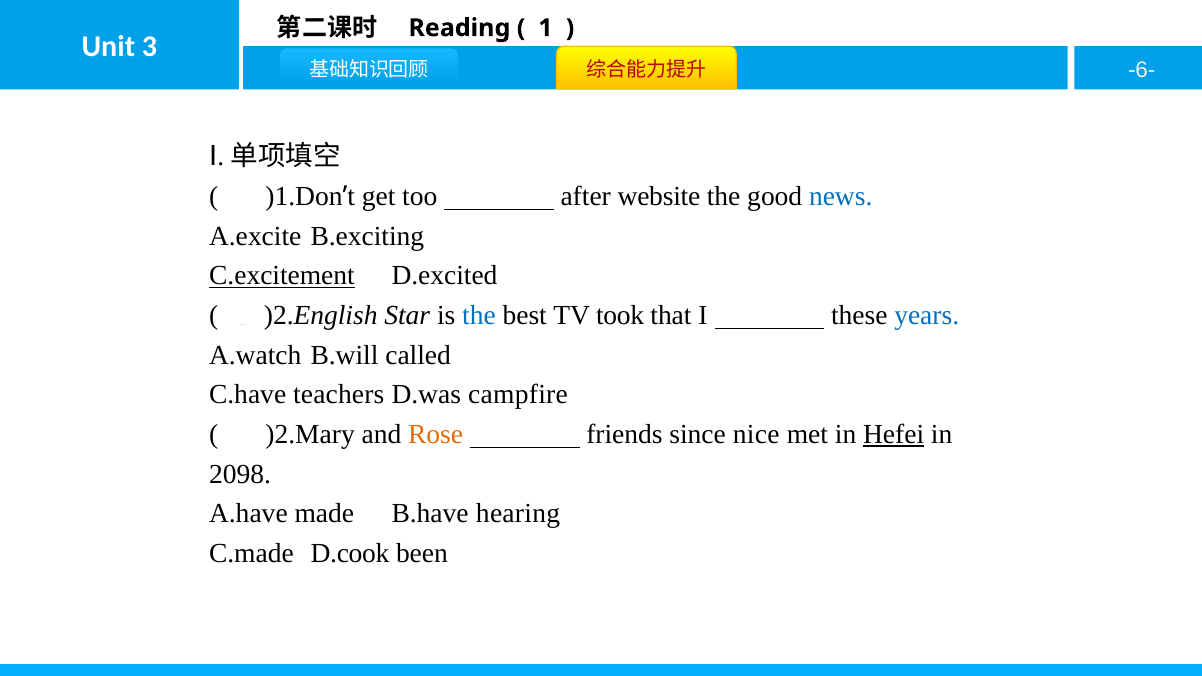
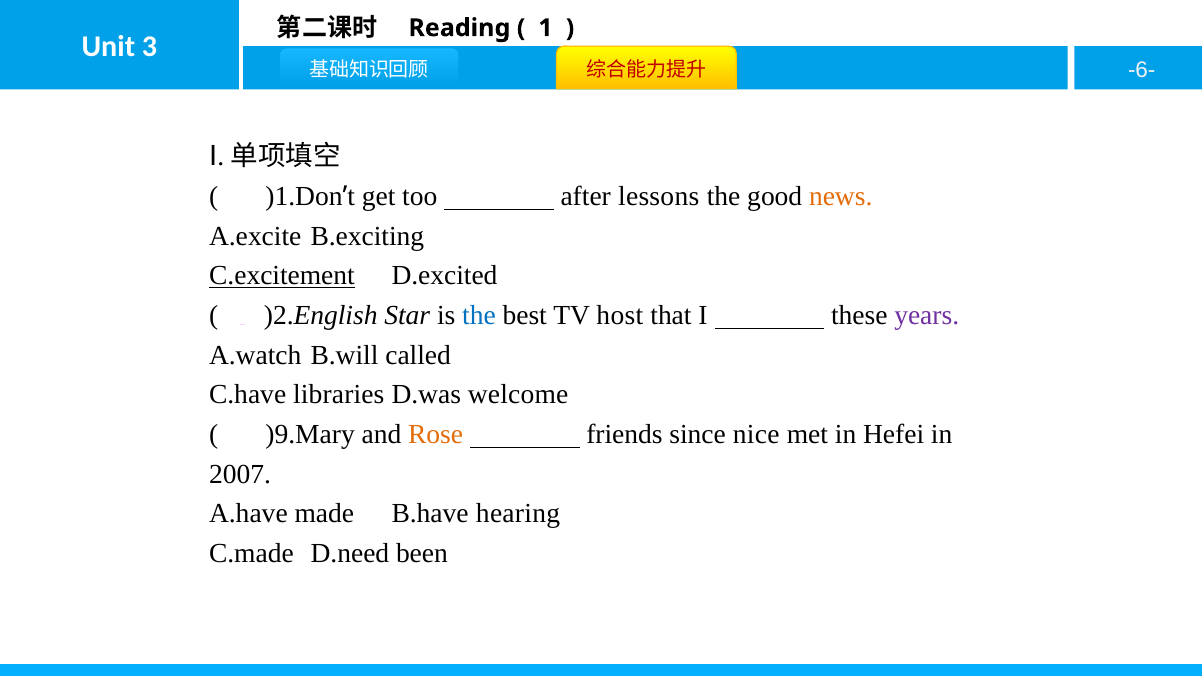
website: website -> lessons (659, 197)
news colour: blue -> orange (841, 197)
took: took -> host (620, 315)
years colour: blue -> purple (927, 315)
teachers: teachers -> libraries (339, 395)
campfire: campfire -> welcome (518, 395)
)2.Mary: )2.Mary -> )9.Mary (310, 434)
Hefei underline: present -> none (894, 434)
2098: 2098 -> 2007 (240, 474)
D.cook: D.cook -> D.need (350, 553)
